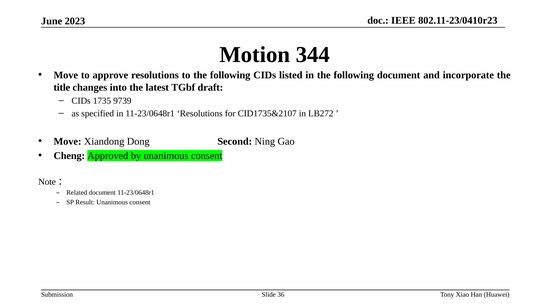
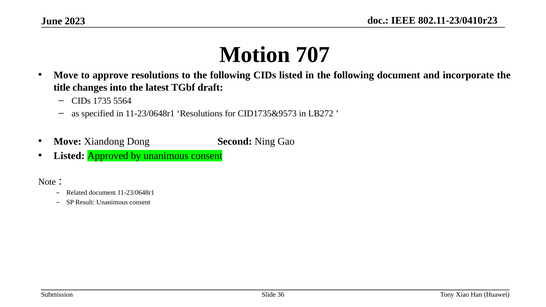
344: 344 -> 707 (313, 55)
9739: 9739 -> 5564 (122, 101)
CID1735&2107: CID1735&2107 -> CID1735&9573 (267, 113)
Cheng: Cheng -> Listed (69, 156)
